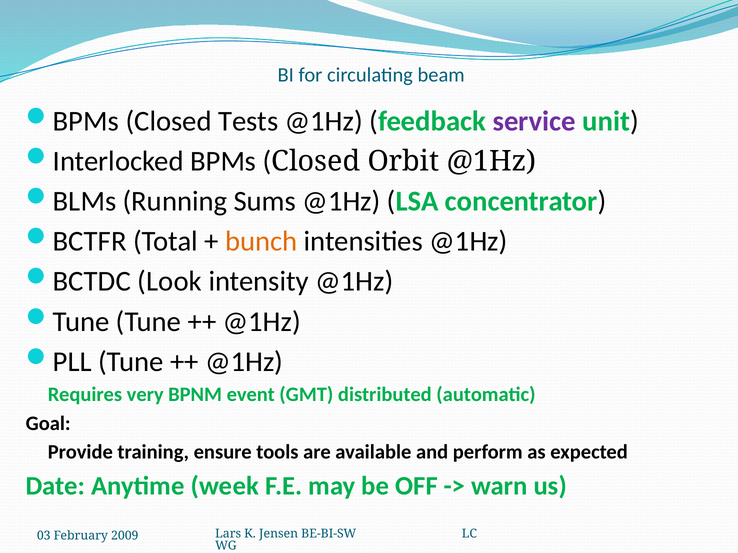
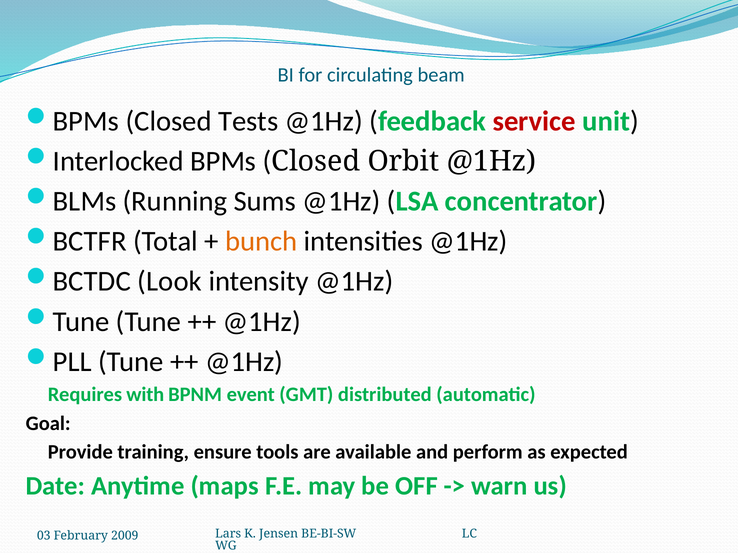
service colour: purple -> red (534, 121)
very: very -> with (145, 395)
week: week -> maps (225, 487)
